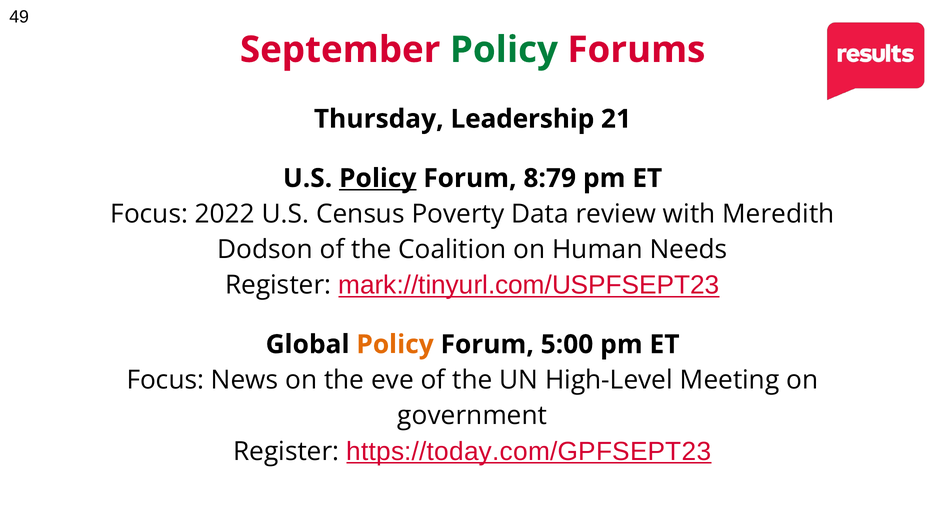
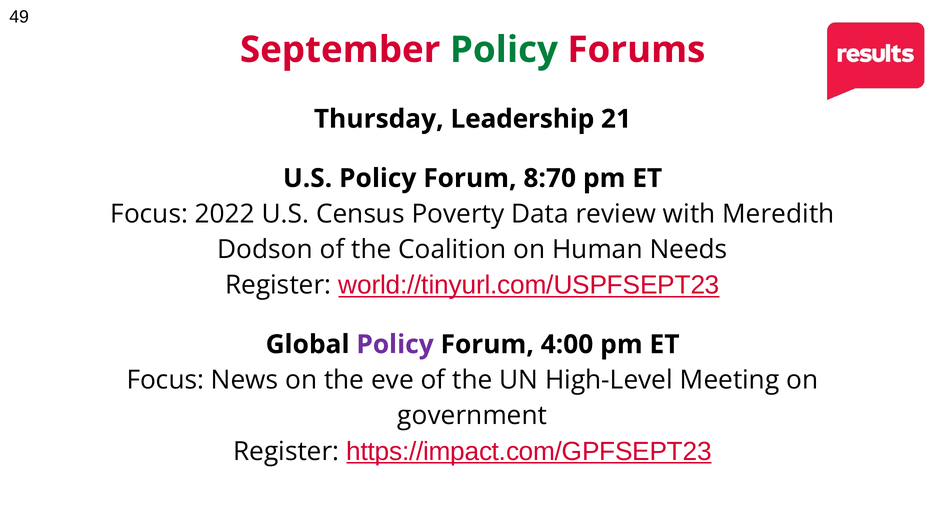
Policy underline: present -> none (378, 178)
8:79: 8:79 -> 8:70 (550, 178)
mark://tinyurl.com/USPFSEPT23: mark://tinyurl.com/USPFSEPT23 -> world://tinyurl.com/USPFSEPT23 (529, 285)
Policy colour: orange -> purple (395, 344)
5:00: 5:00 -> 4:00 (567, 344)
https://today.com/GPFSEPT23: https://today.com/GPFSEPT23 -> https://impact.com/GPFSEPT23 (529, 451)
